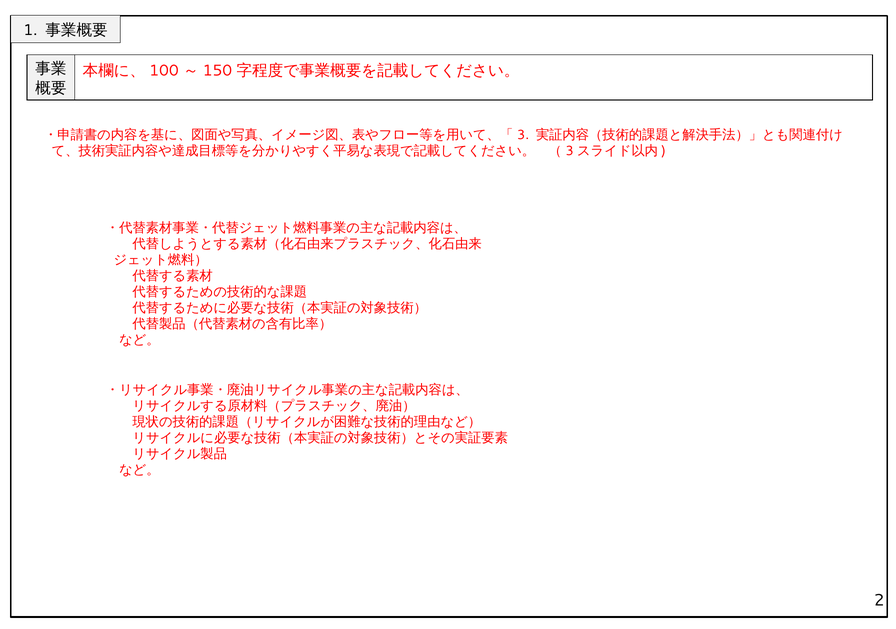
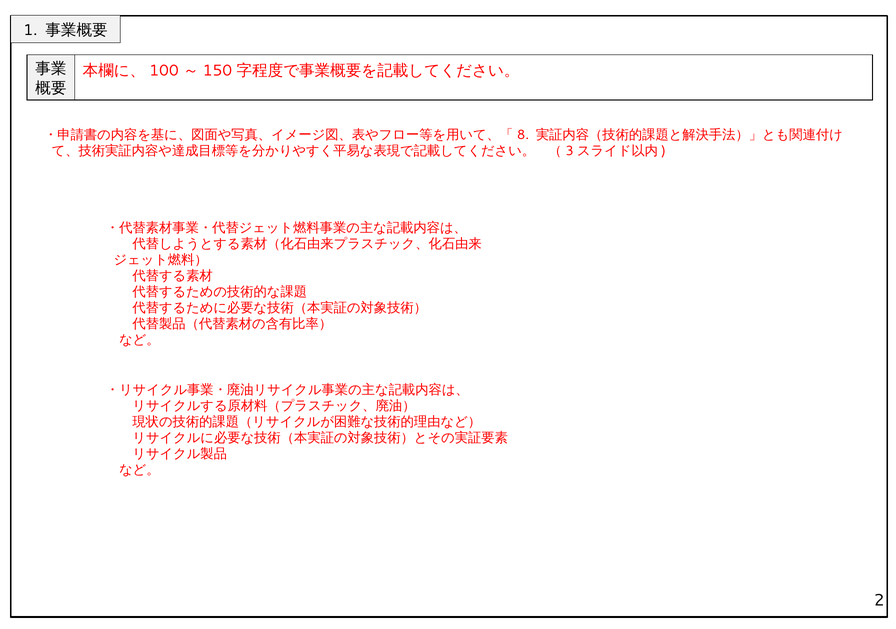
3: 3 -> 8 (523, 135)
